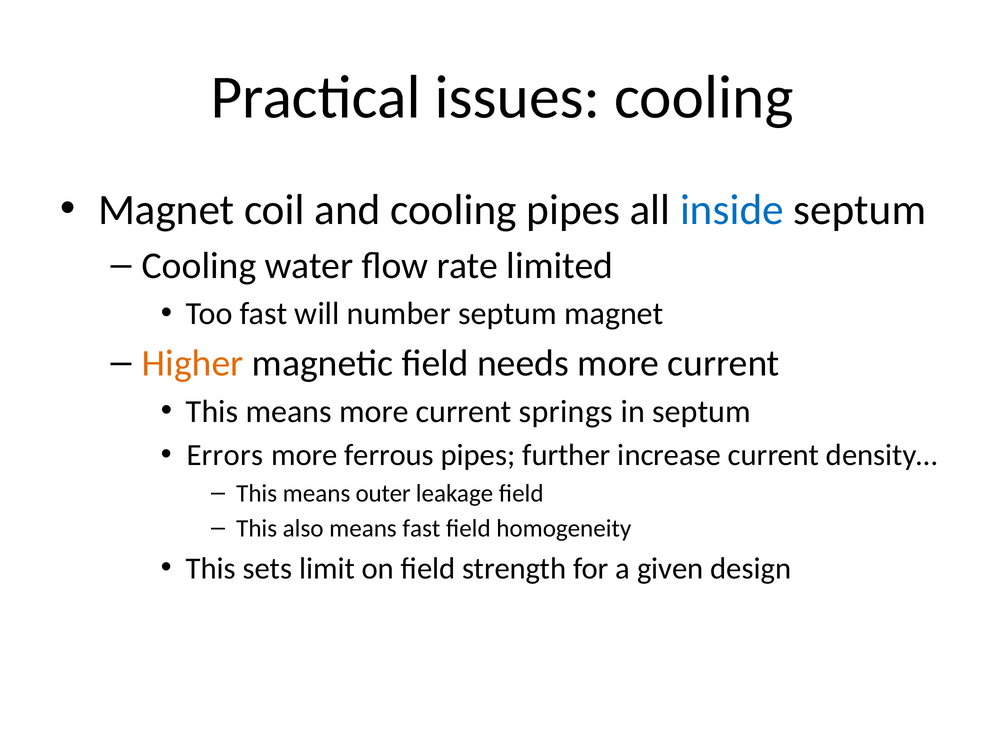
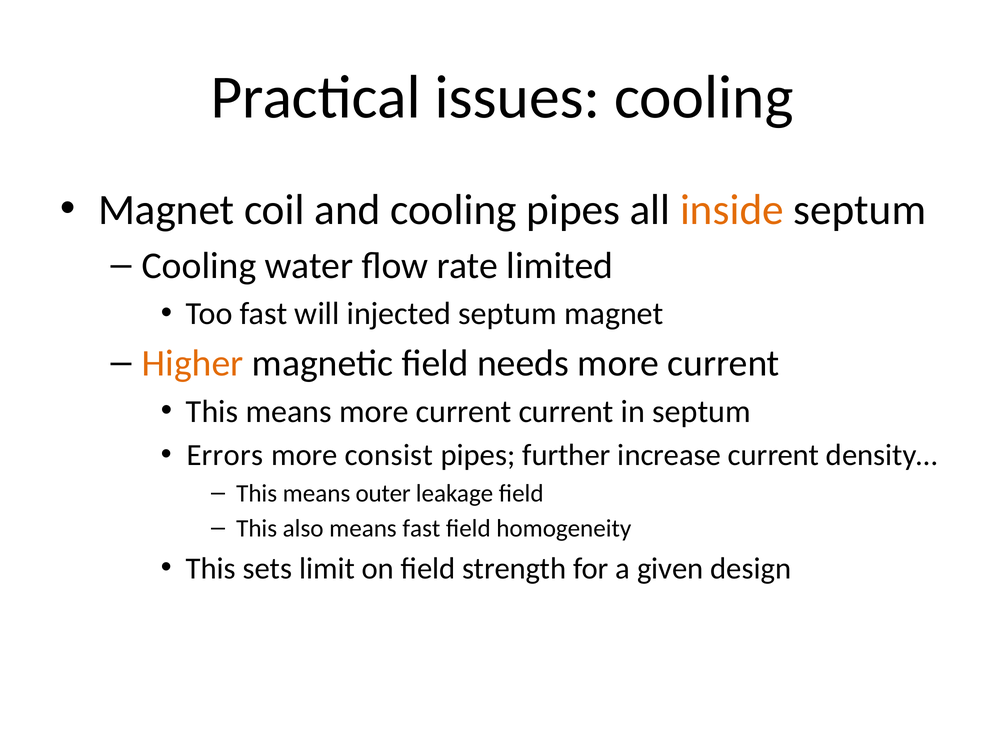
inside colour: blue -> orange (732, 210)
number: number -> injected (399, 314)
current springs: springs -> current (566, 411)
ferrous: ferrous -> consist (389, 455)
